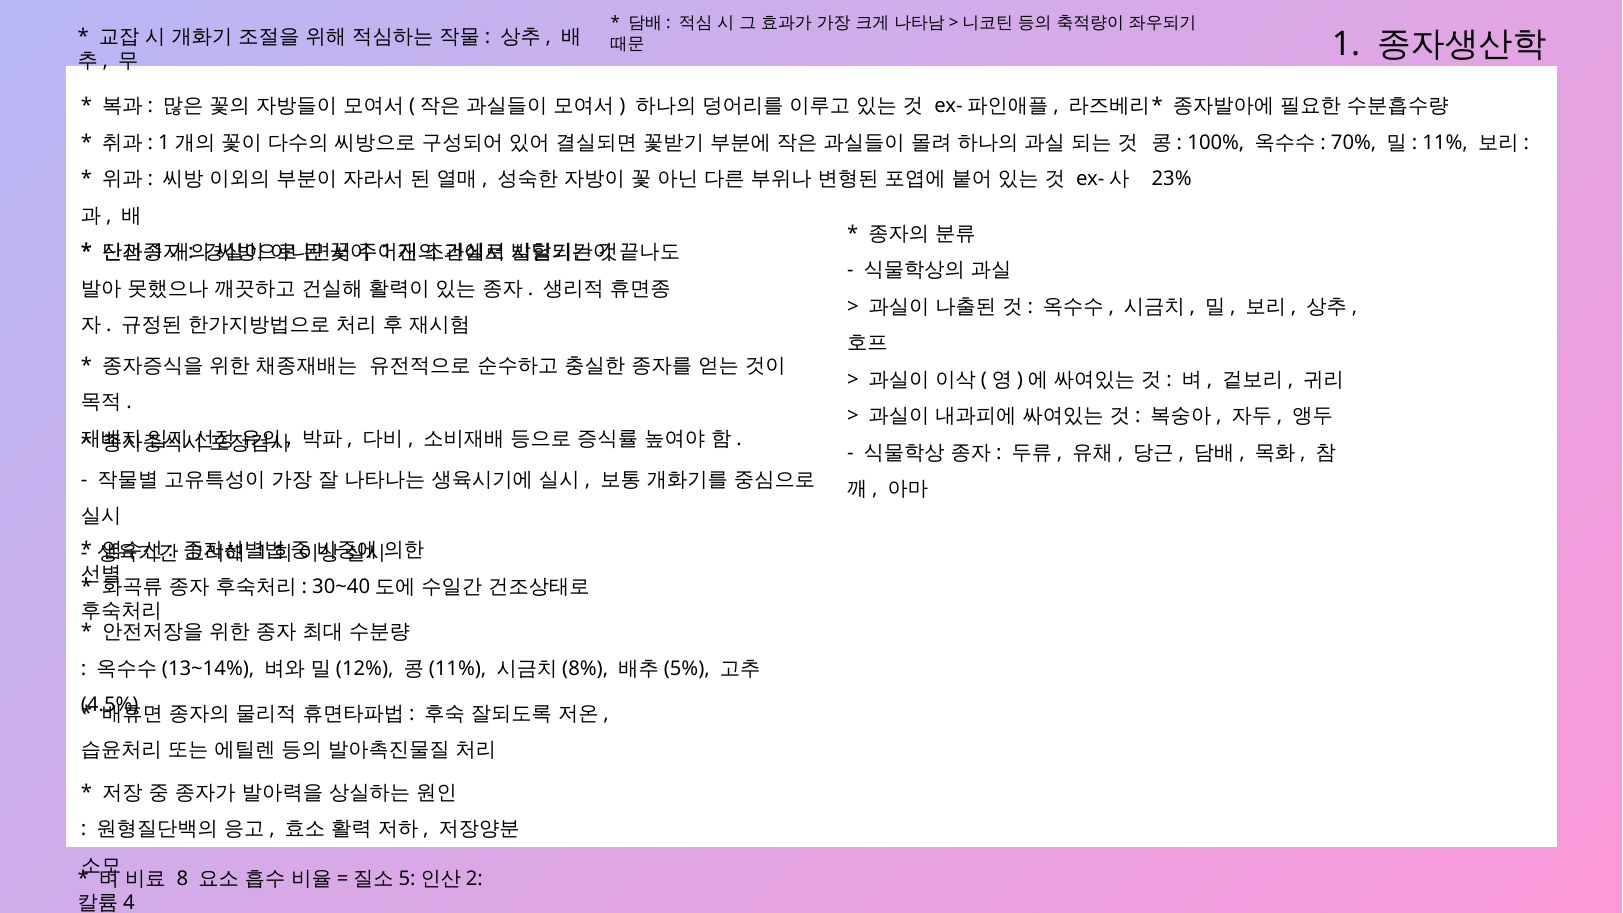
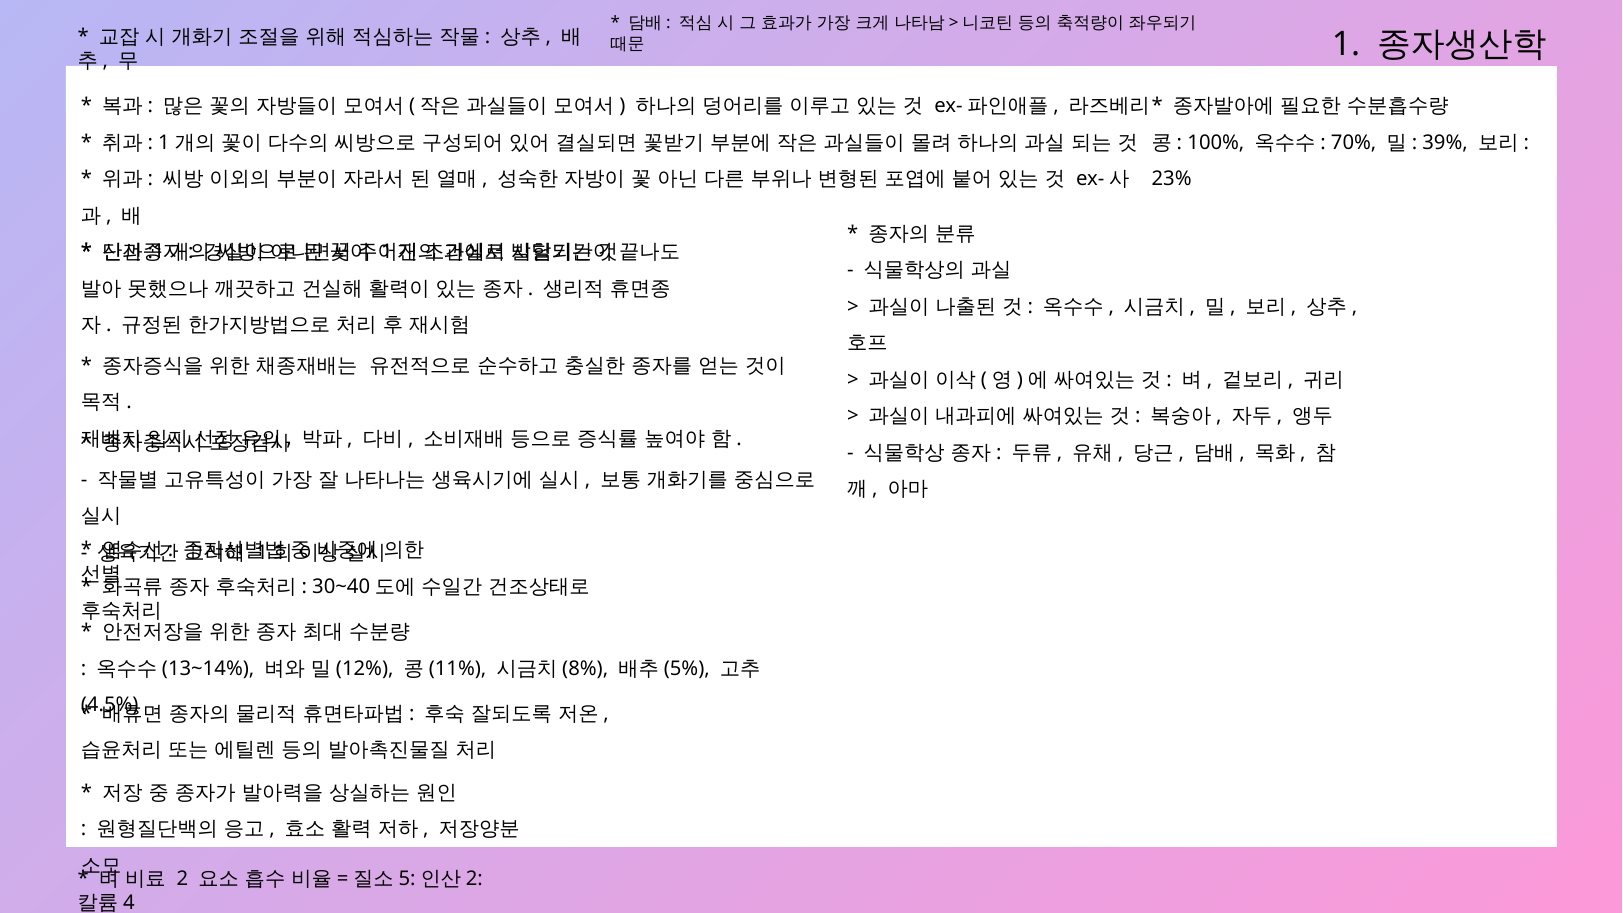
11%: 11% -> 39% (1445, 142)
8: 8 -> 2 (182, 878)
